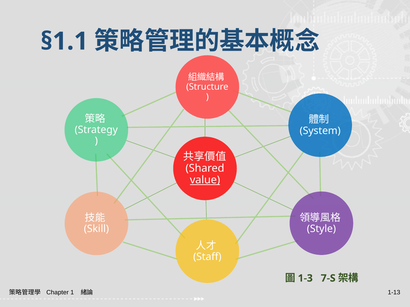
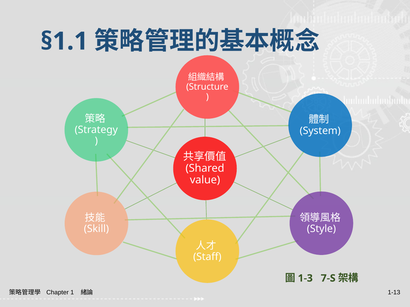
value underline: present -> none (205, 180)
